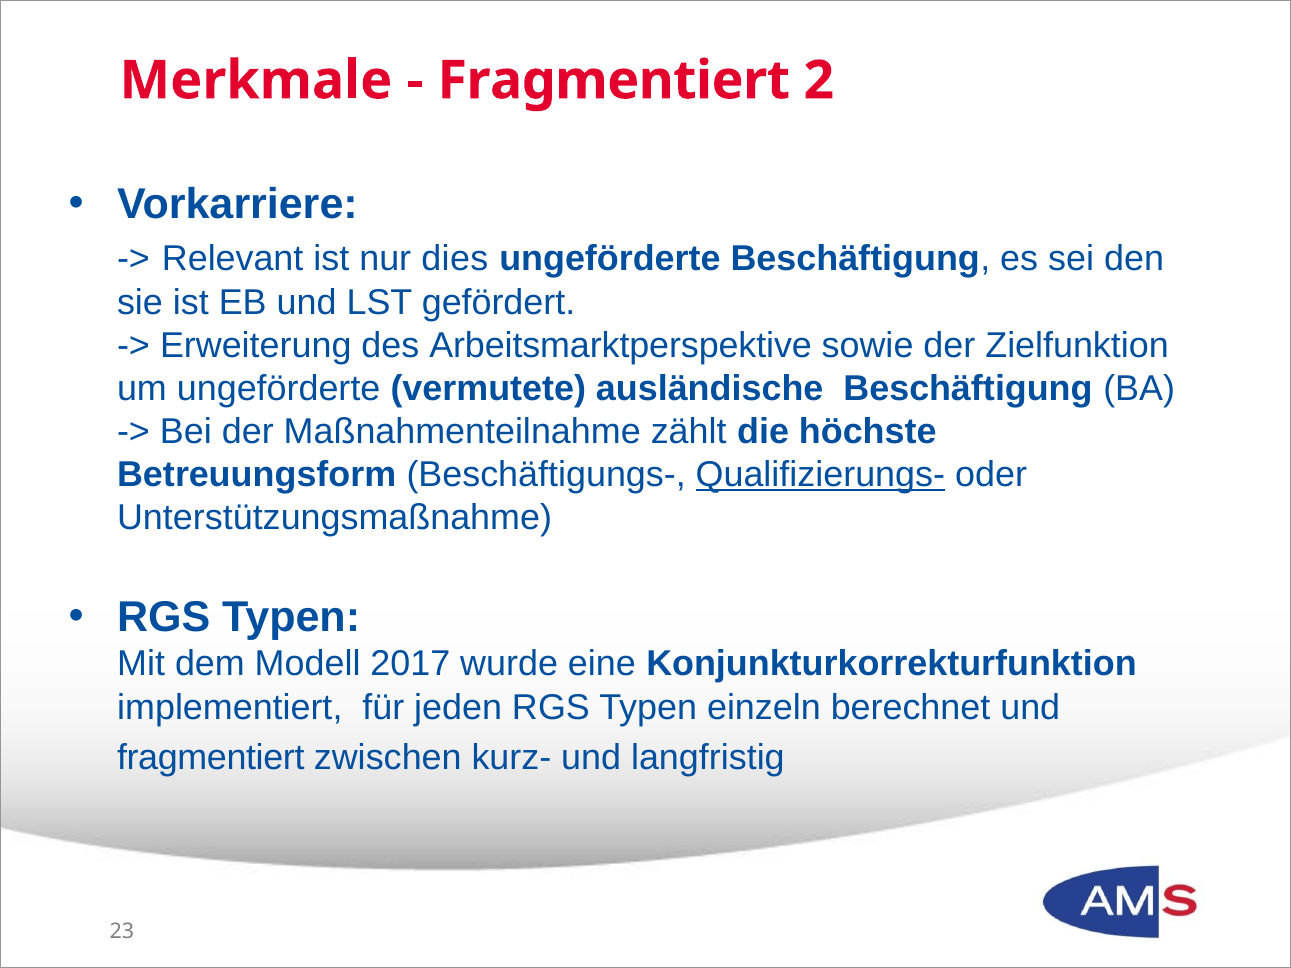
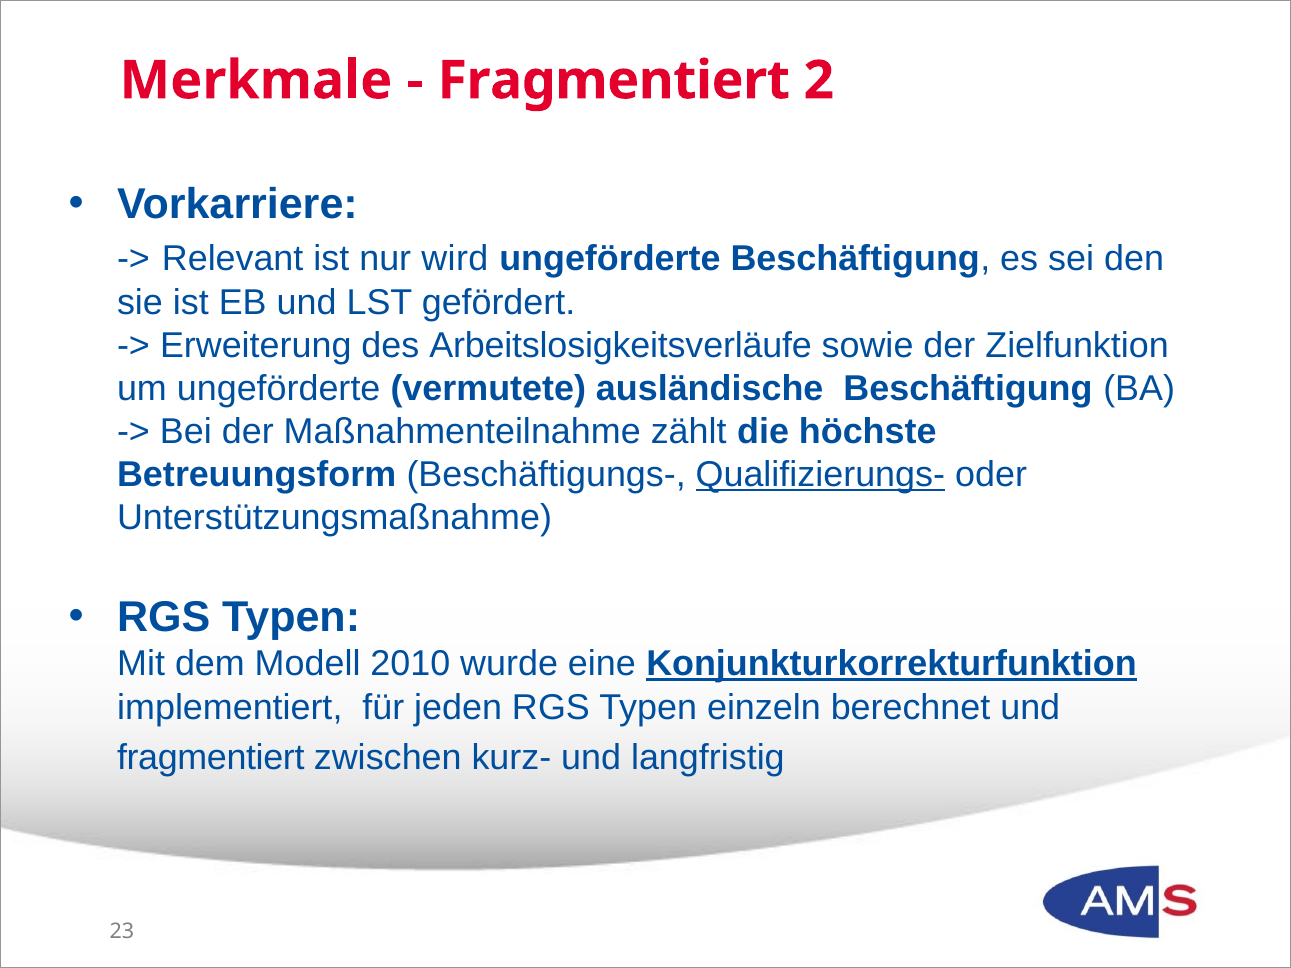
dies: dies -> wird (455, 258)
Arbeitsmarktperspektive: Arbeitsmarktperspektive -> Arbeitslosigkeitsverläufe (621, 346)
2017: 2017 -> 2010 (410, 664)
Konjunkturkorrekturfunktion underline: none -> present (891, 664)
